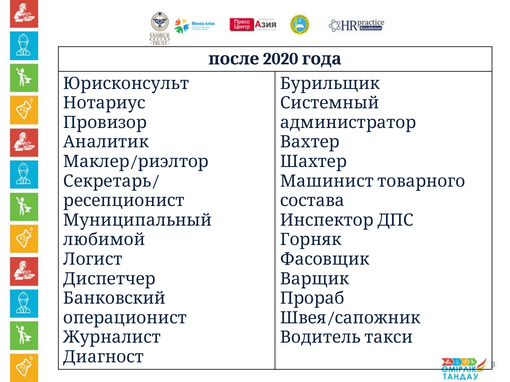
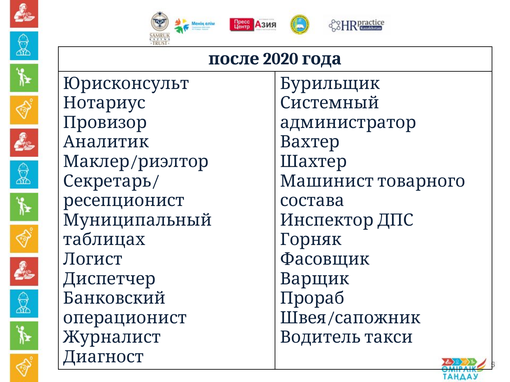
любимой: любимой -> таблицах (104, 240)
